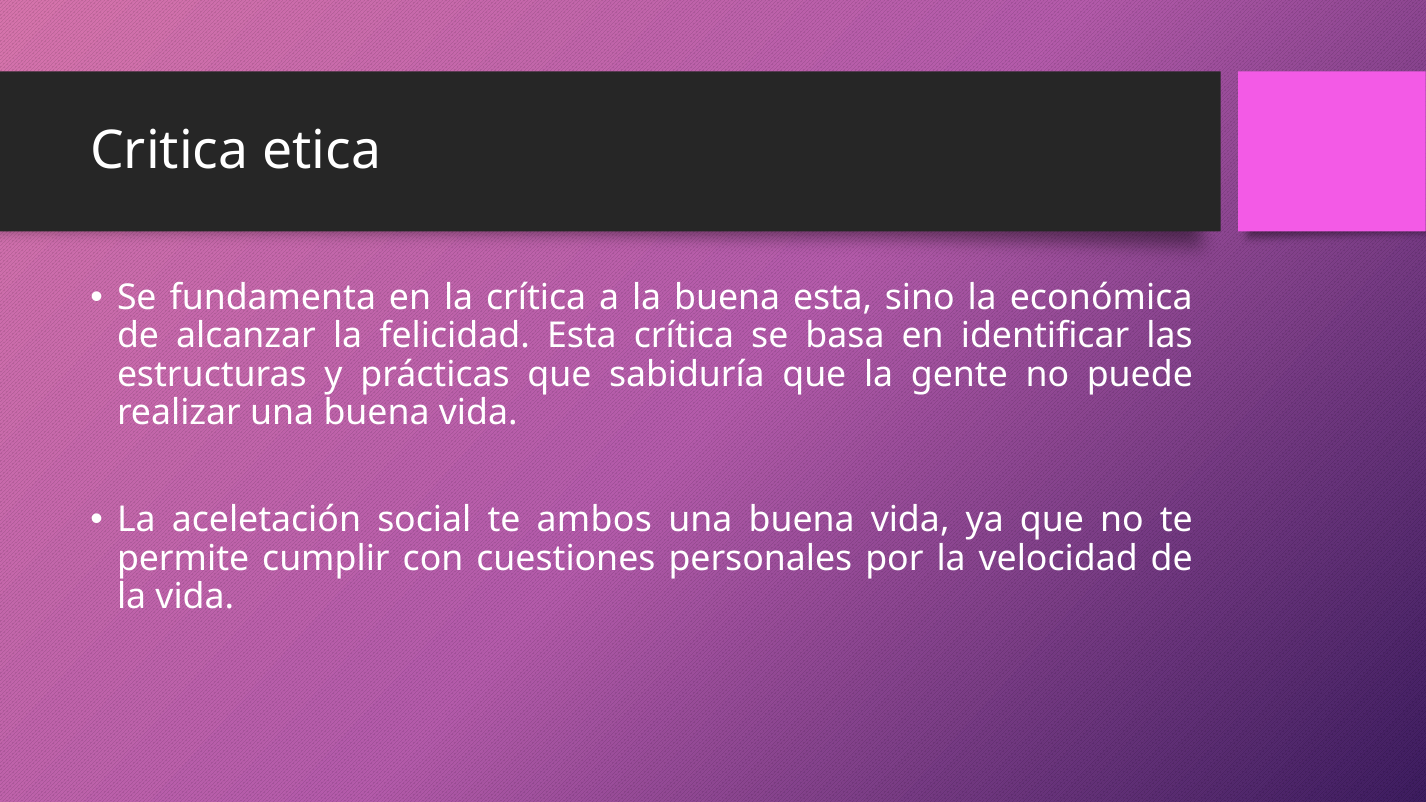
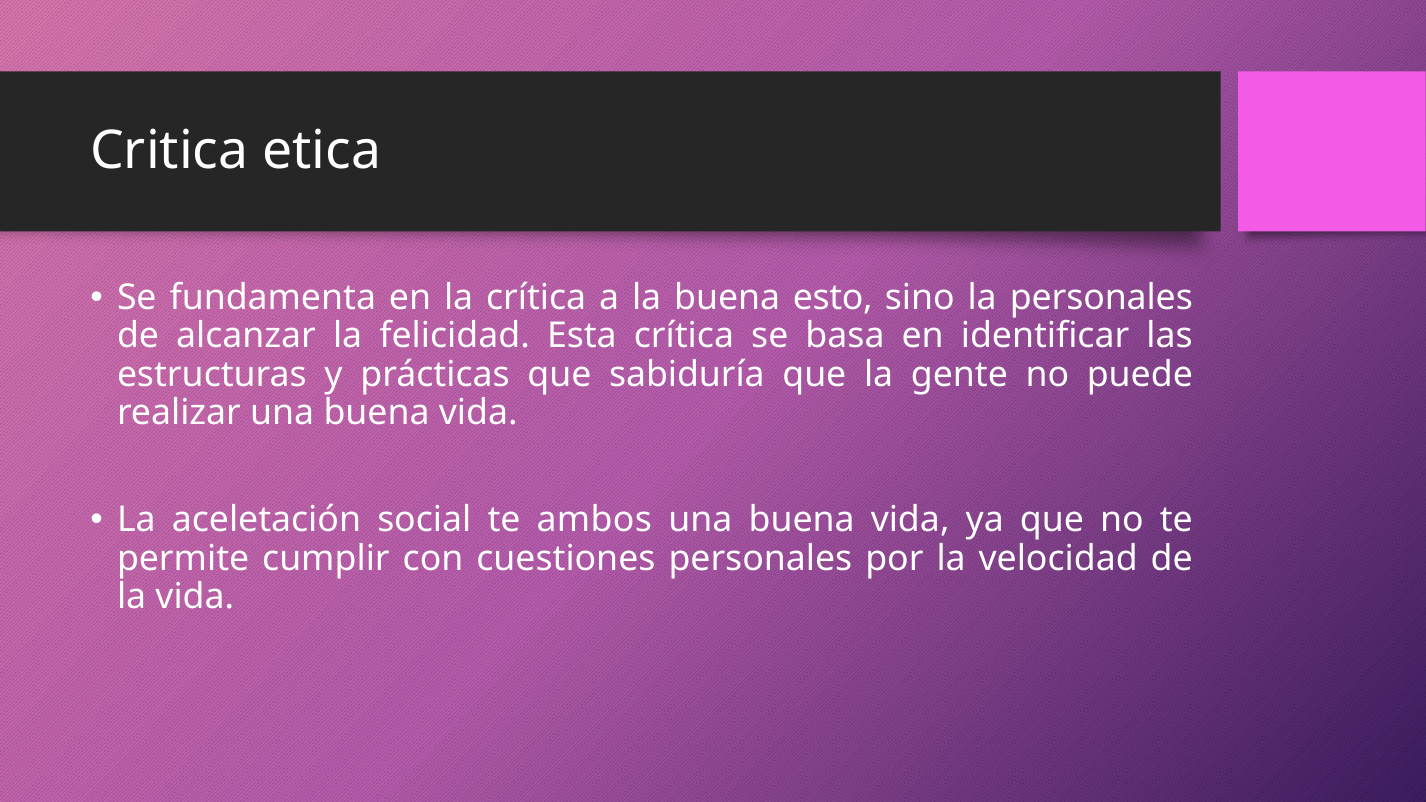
buena esta: esta -> esto (833, 298)
la económica: económica -> personales (1101, 298)
